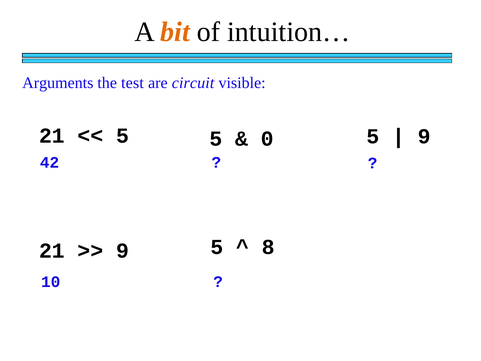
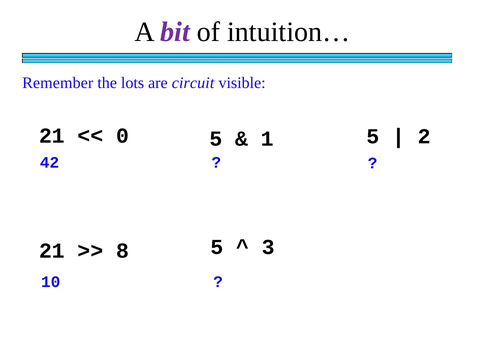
bit colour: orange -> purple (175, 32)
Arguments: Arguments -> Remember (58, 83)
test: test -> lots (133, 83)
5: 5 -> 0 (123, 136)
0: 0 -> 1 (267, 139)
9: 9 -> 2 (424, 136)
8: 8 -> 3 (268, 247)
9: 9 -> 8 (122, 251)
